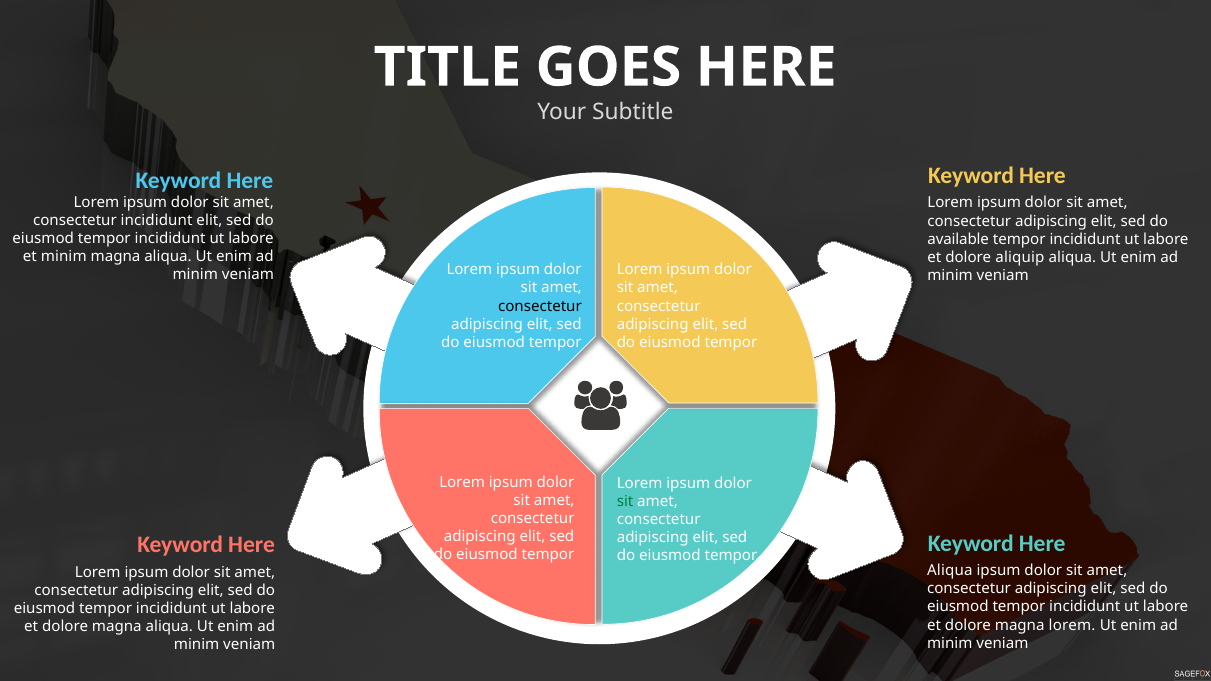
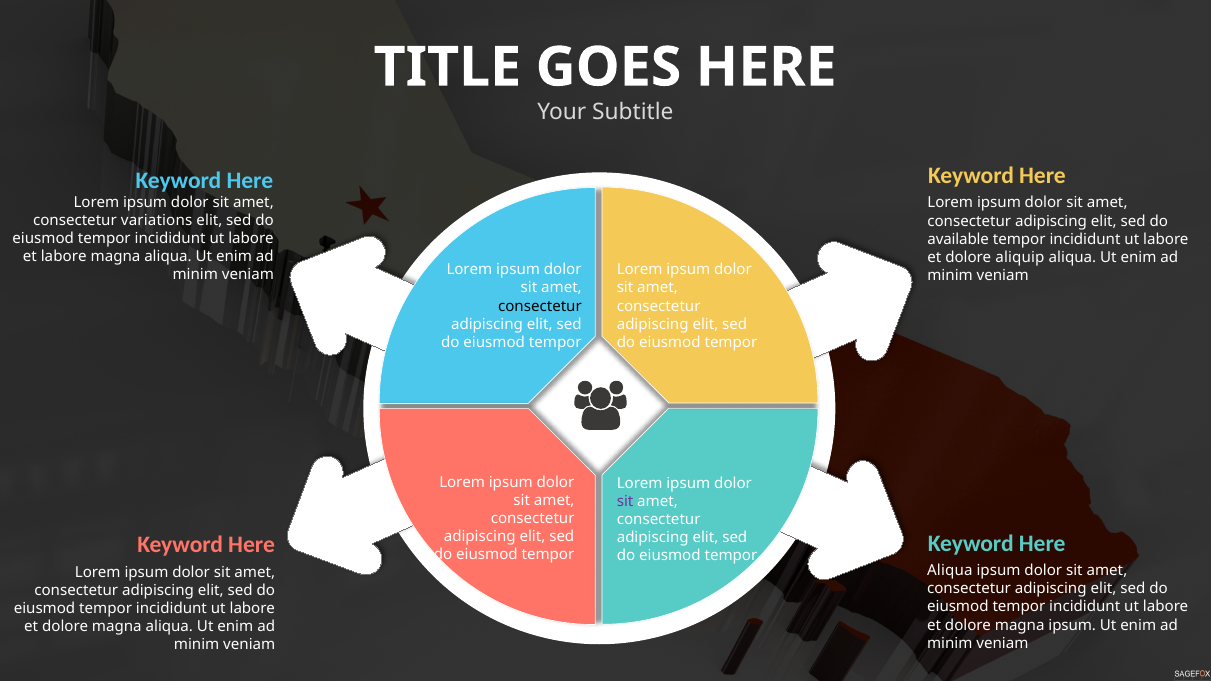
consectetur incididunt: incididunt -> variations (157, 220)
et minim: minim -> labore (64, 257)
sit colour: green -> purple (625, 501)
magna lorem: lorem -> ipsum (1072, 625)
